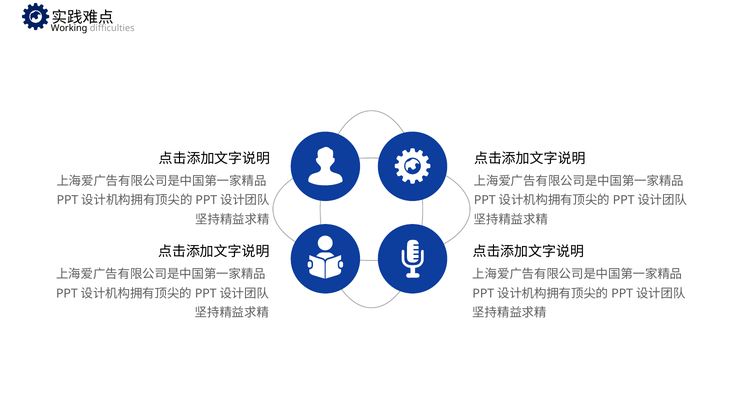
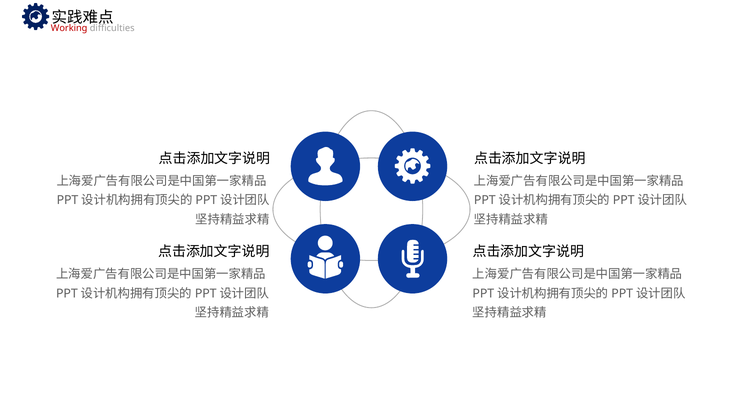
Working colour: black -> red (69, 28)
